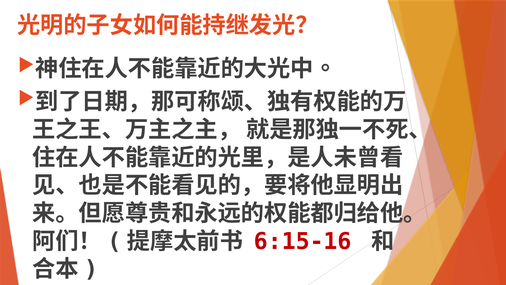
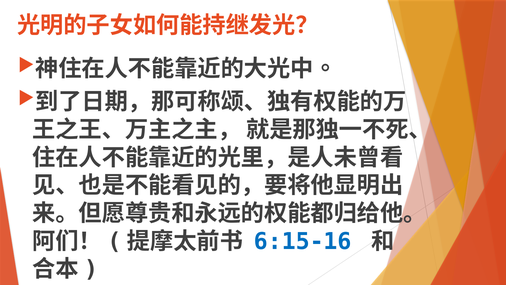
6:15-16 colour: red -> blue (303, 241)
